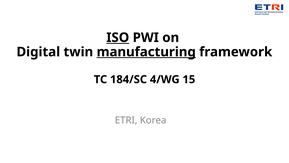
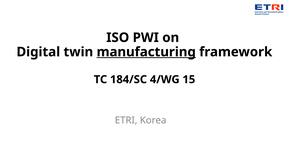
ISO underline: present -> none (118, 37)
